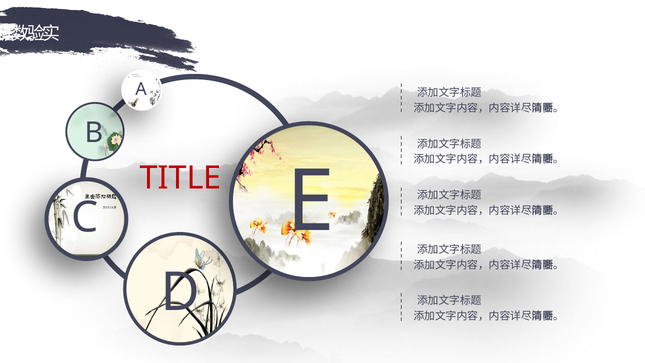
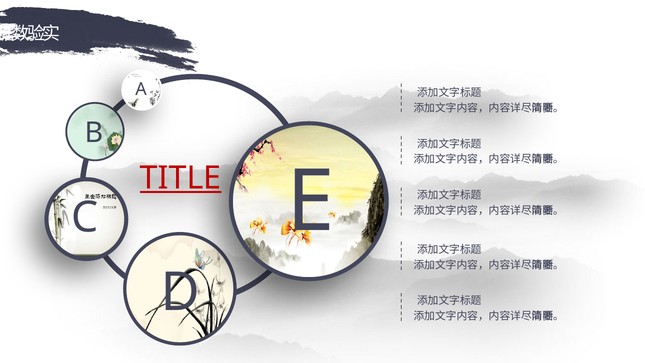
TITLE underline: none -> present (181, 178)
